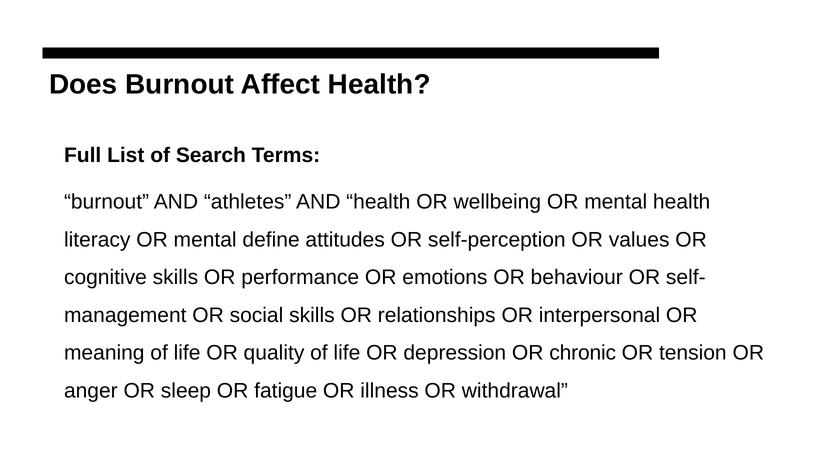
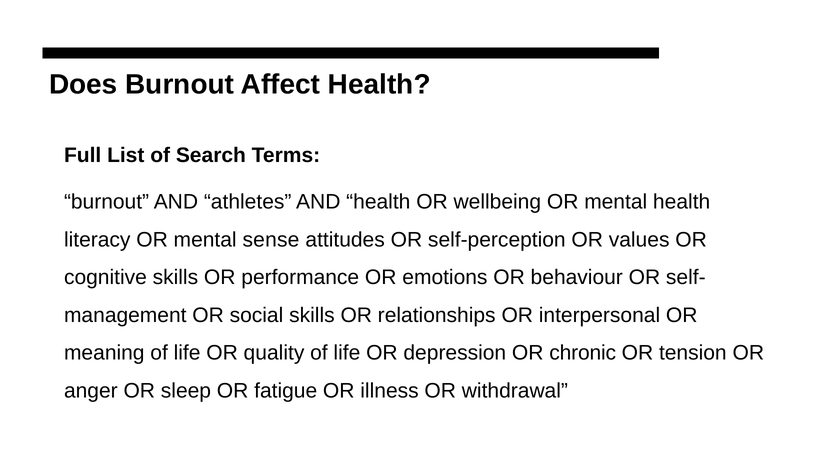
define: define -> sense (271, 240)
